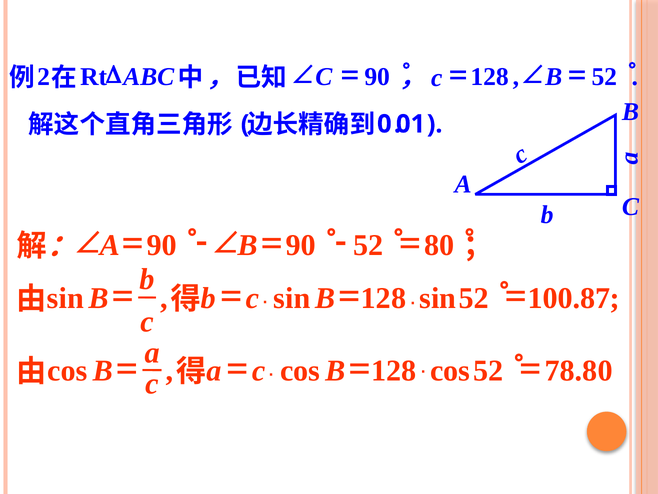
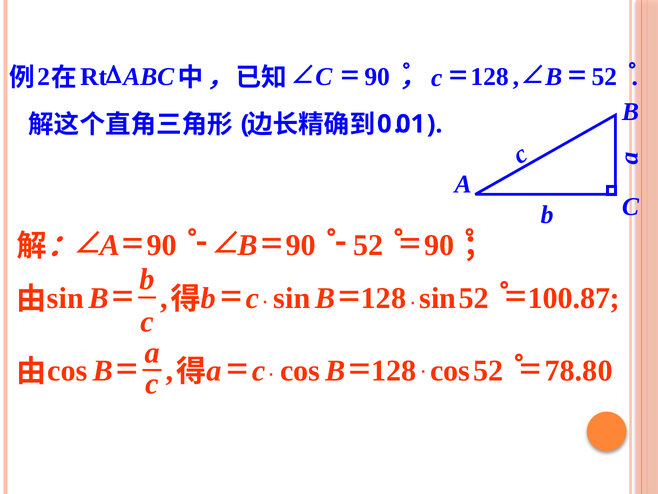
Ð 80: 80 -> 90 (439, 245)
